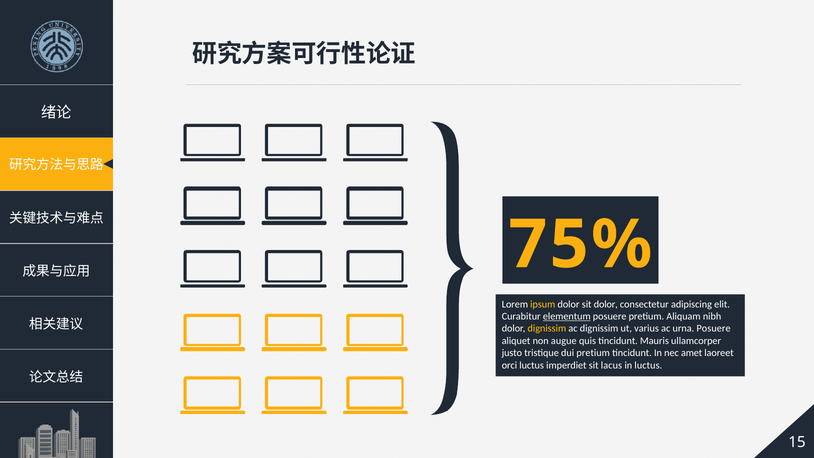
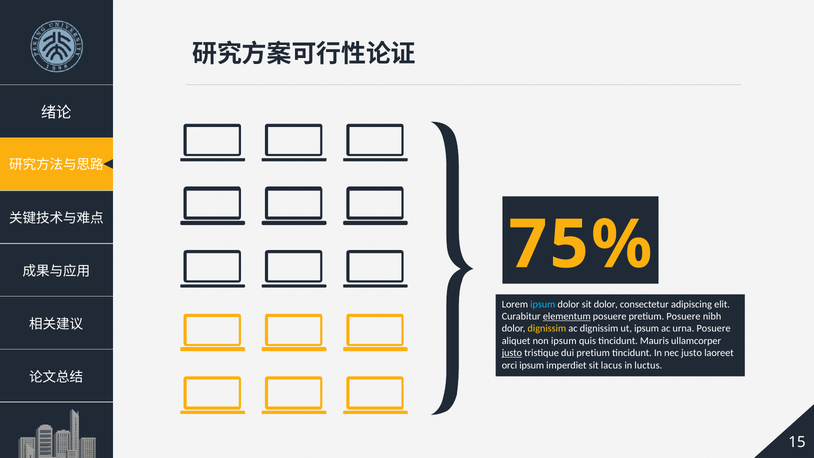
ipsum colour: yellow -> light blue (543, 304)
pretium Aliquam: Aliquam -> Posuere (683, 316)
ut varius: varius -> ipsum (647, 329)
non augue: augue -> ipsum (564, 341)
justo underline: none -> present (512, 353)
nec amet: amet -> justo (692, 353)
orci luctus: luctus -> ipsum (532, 365)
